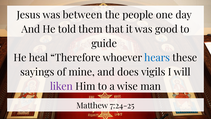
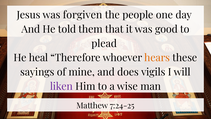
between: between -> forgiven (83, 15)
guide: guide -> plead (104, 43)
hears colour: blue -> orange (157, 58)
